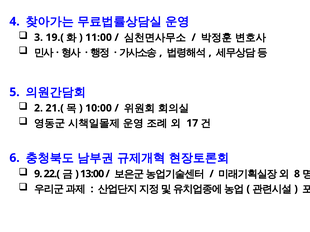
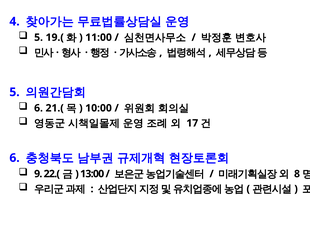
3: 3 -> 5 (39, 38)
2: 2 -> 6 (39, 108)
